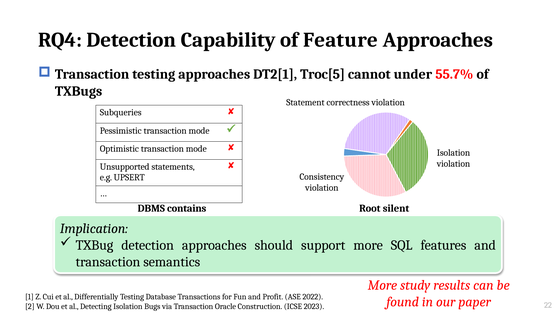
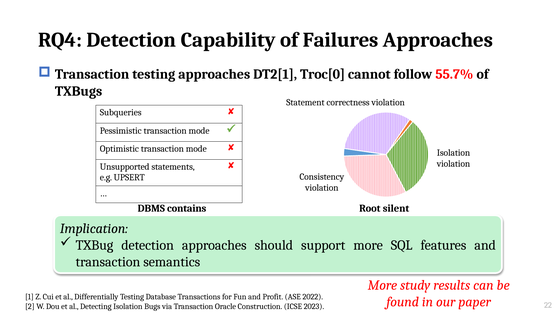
Feature: Feature -> Failures (341, 40)
Troc[5: Troc[5 -> Troc[0 (323, 74)
under: under -> follow (413, 74)
